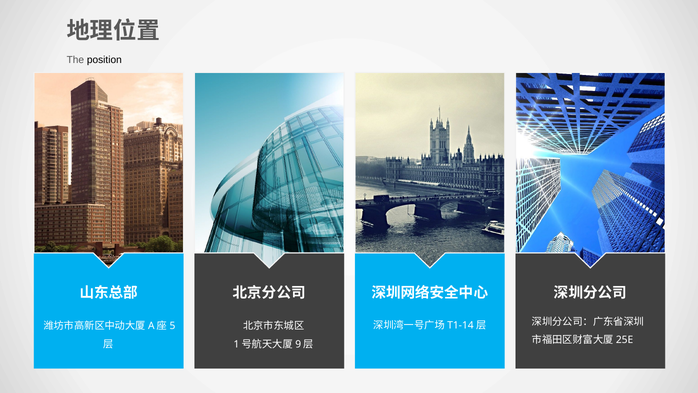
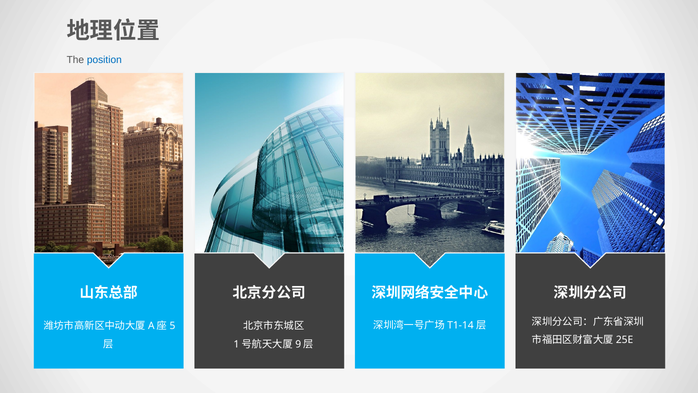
position colour: black -> blue (104, 60)
